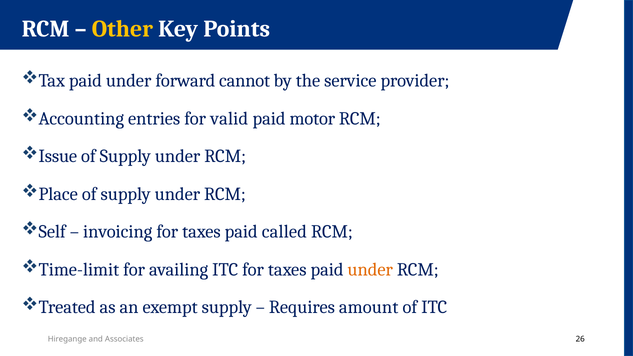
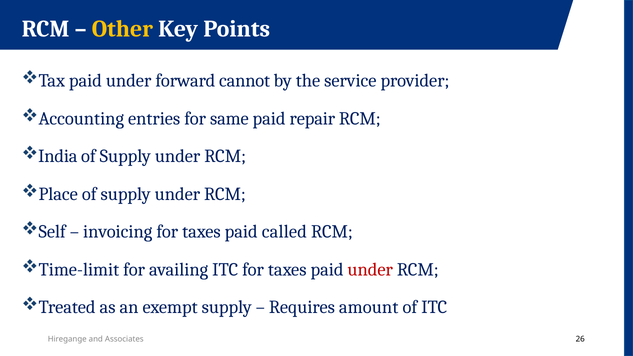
valid: valid -> same (229, 119)
motor: motor -> repair (312, 119)
Issue: Issue -> India (58, 156)
under colour: orange -> red (370, 270)
